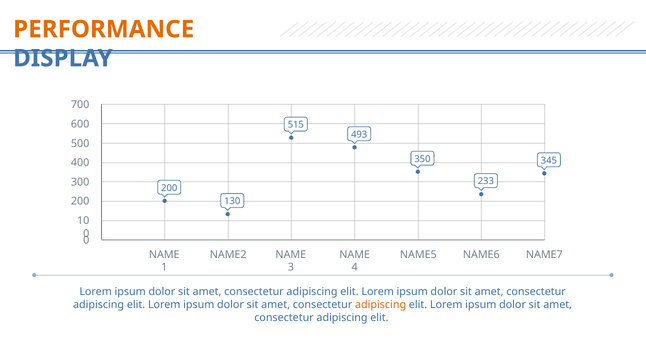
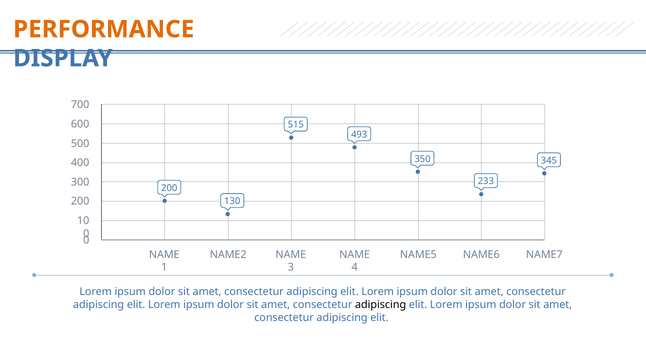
adipiscing colour: orange -> black (381, 305)
